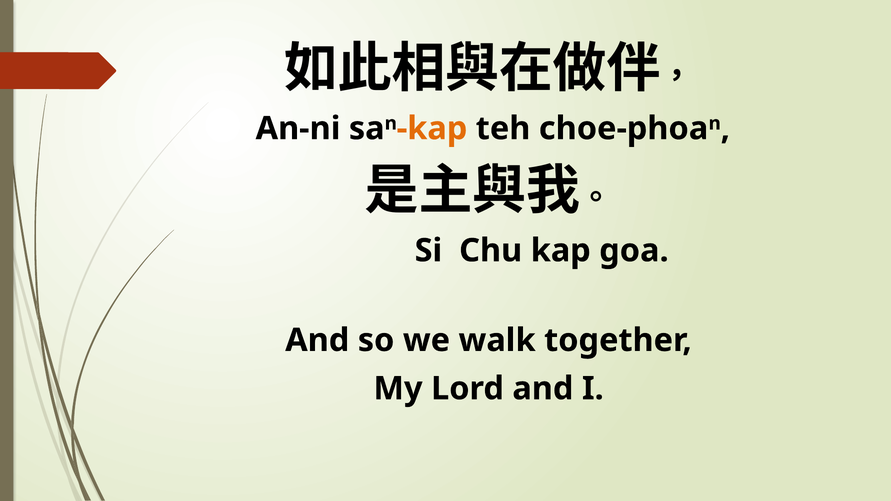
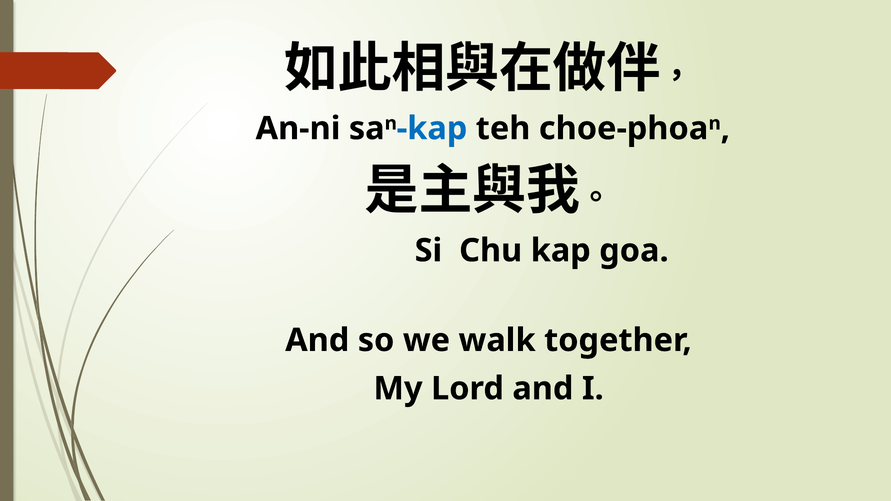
kap colour: orange -> blue (432, 129)
